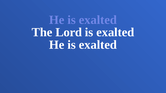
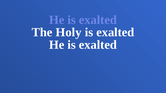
Lord: Lord -> Holy (69, 32)
